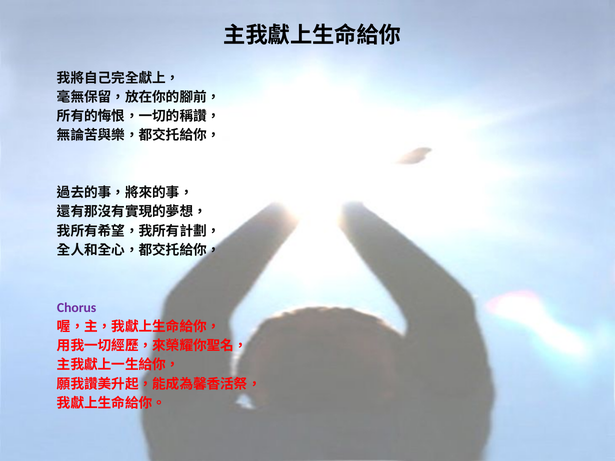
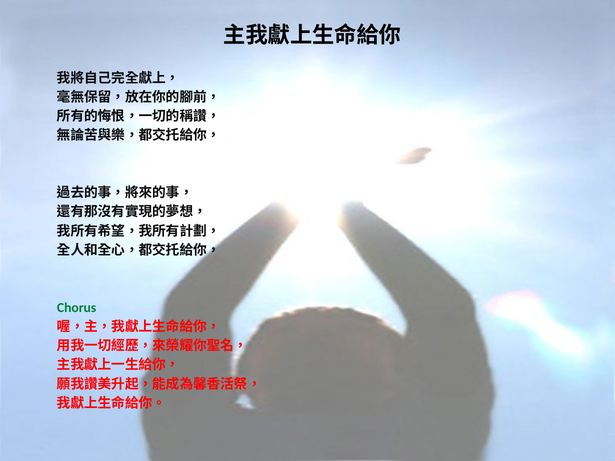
Chorus colour: purple -> green (77, 308)
